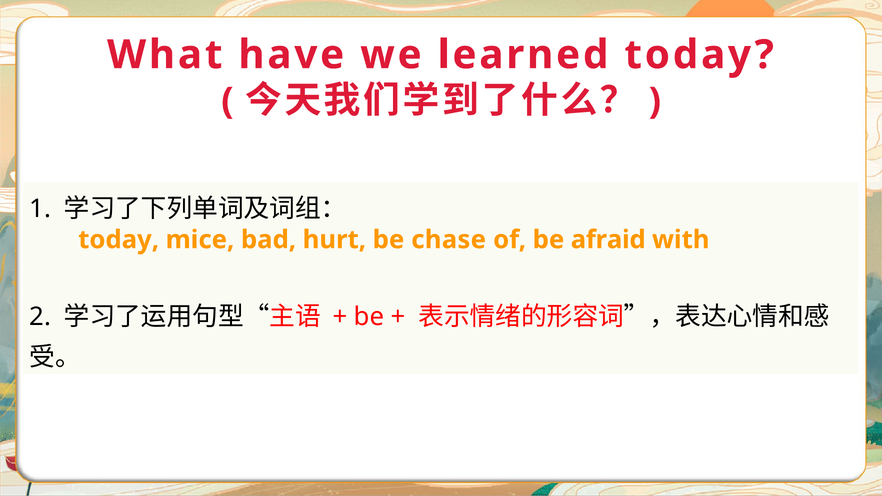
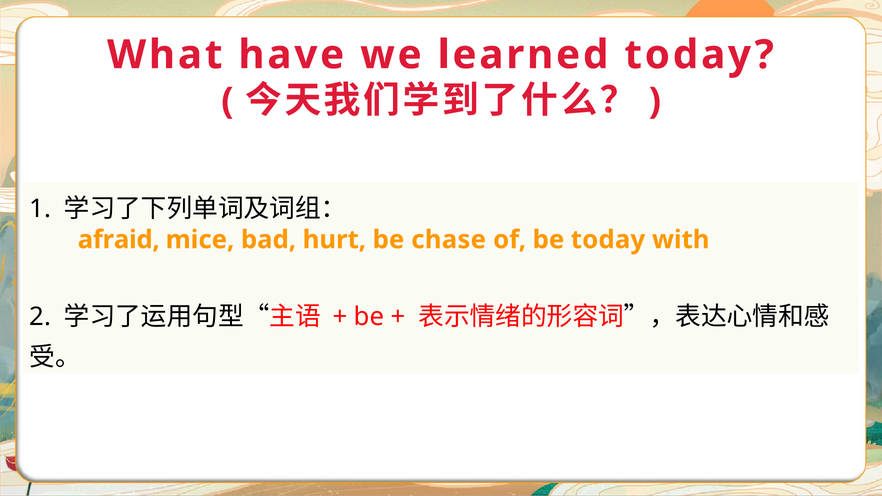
today: today -> afraid (119, 240)
be afraid: afraid -> today (608, 240)
